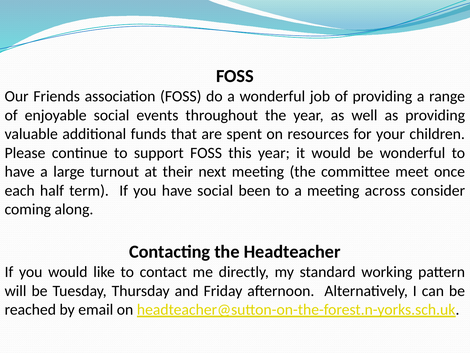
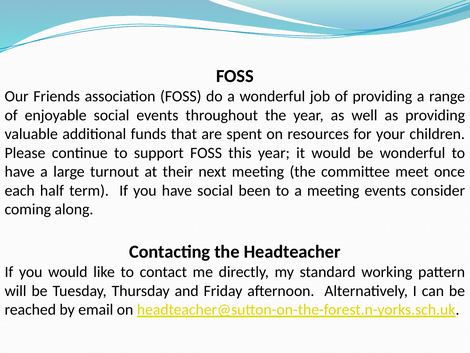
meeting across: across -> events (385, 190)
